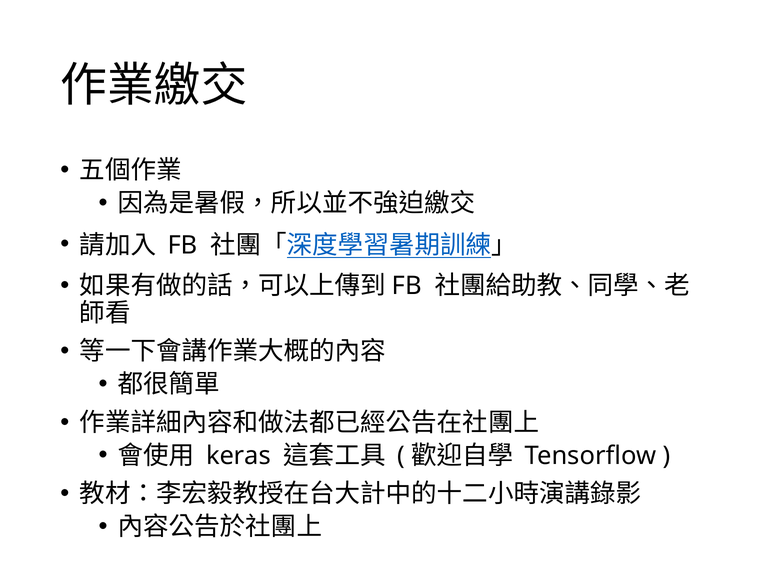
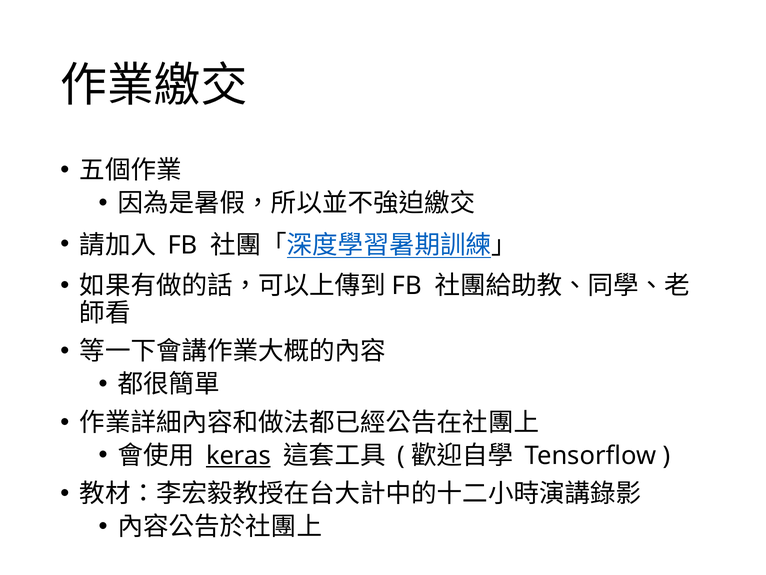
keras underline: none -> present (238, 455)
